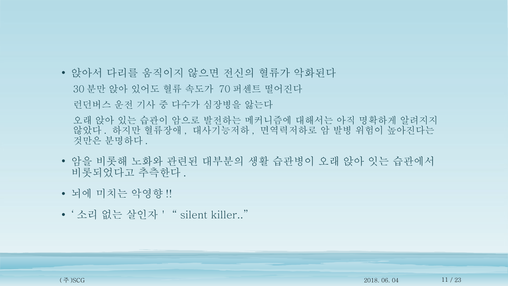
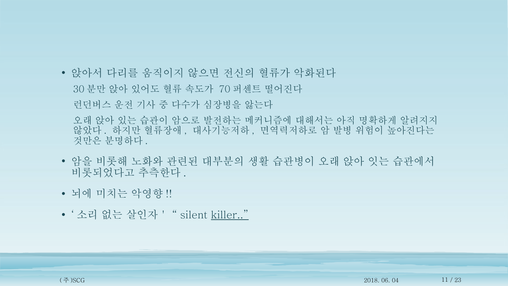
killer underline: none -> present (230, 215)
